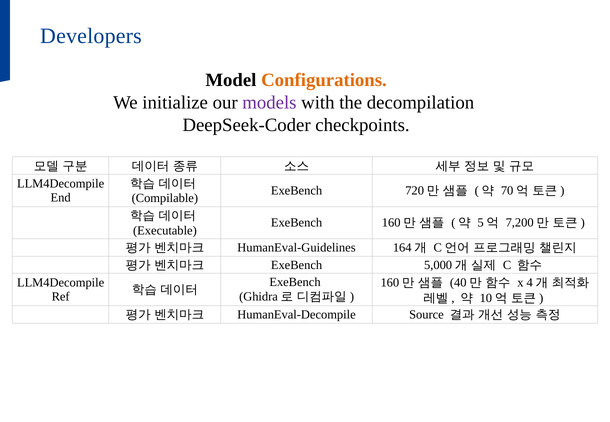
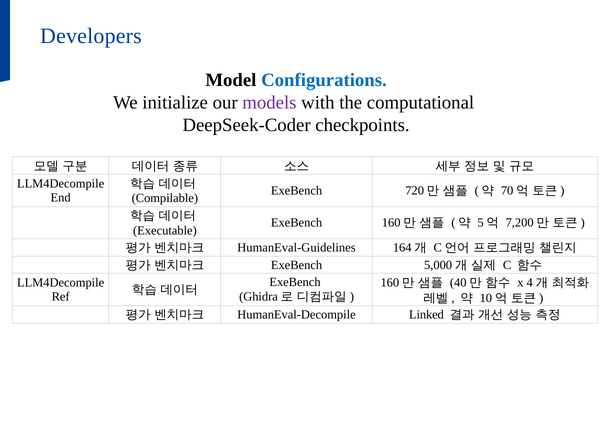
Configurations colour: orange -> blue (324, 80)
decompilation: decompilation -> computational (421, 103)
Source: Source -> Linked (426, 315)
